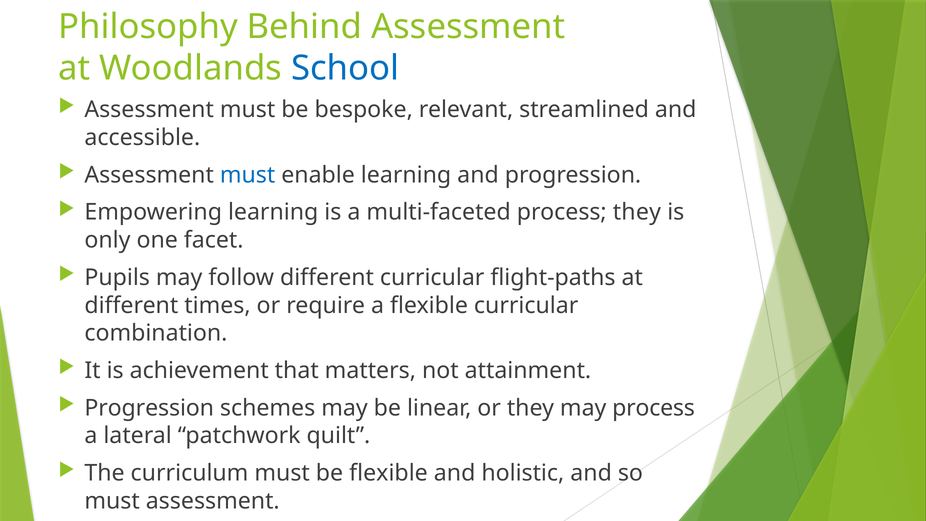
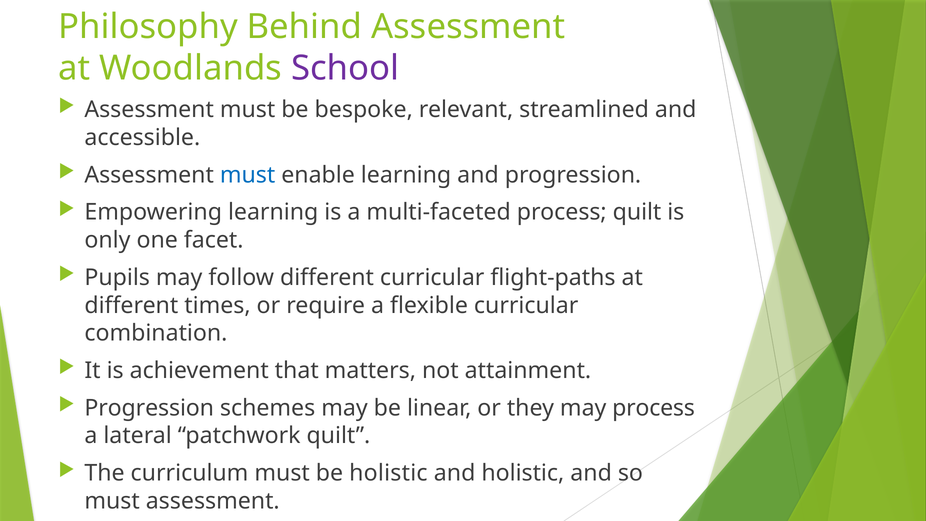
School colour: blue -> purple (345, 68)
process they: they -> quilt (637, 212)
be flexible: flexible -> holistic (388, 473)
